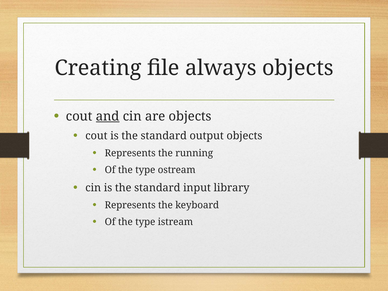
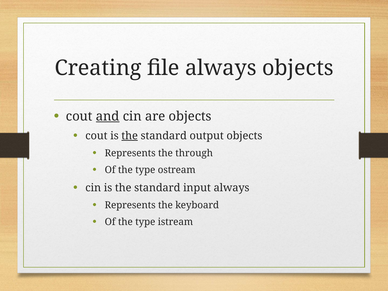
the underline: none -> present (130, 136)
running: running -> through (194, 153)
input library: library -> always (232, 188)
